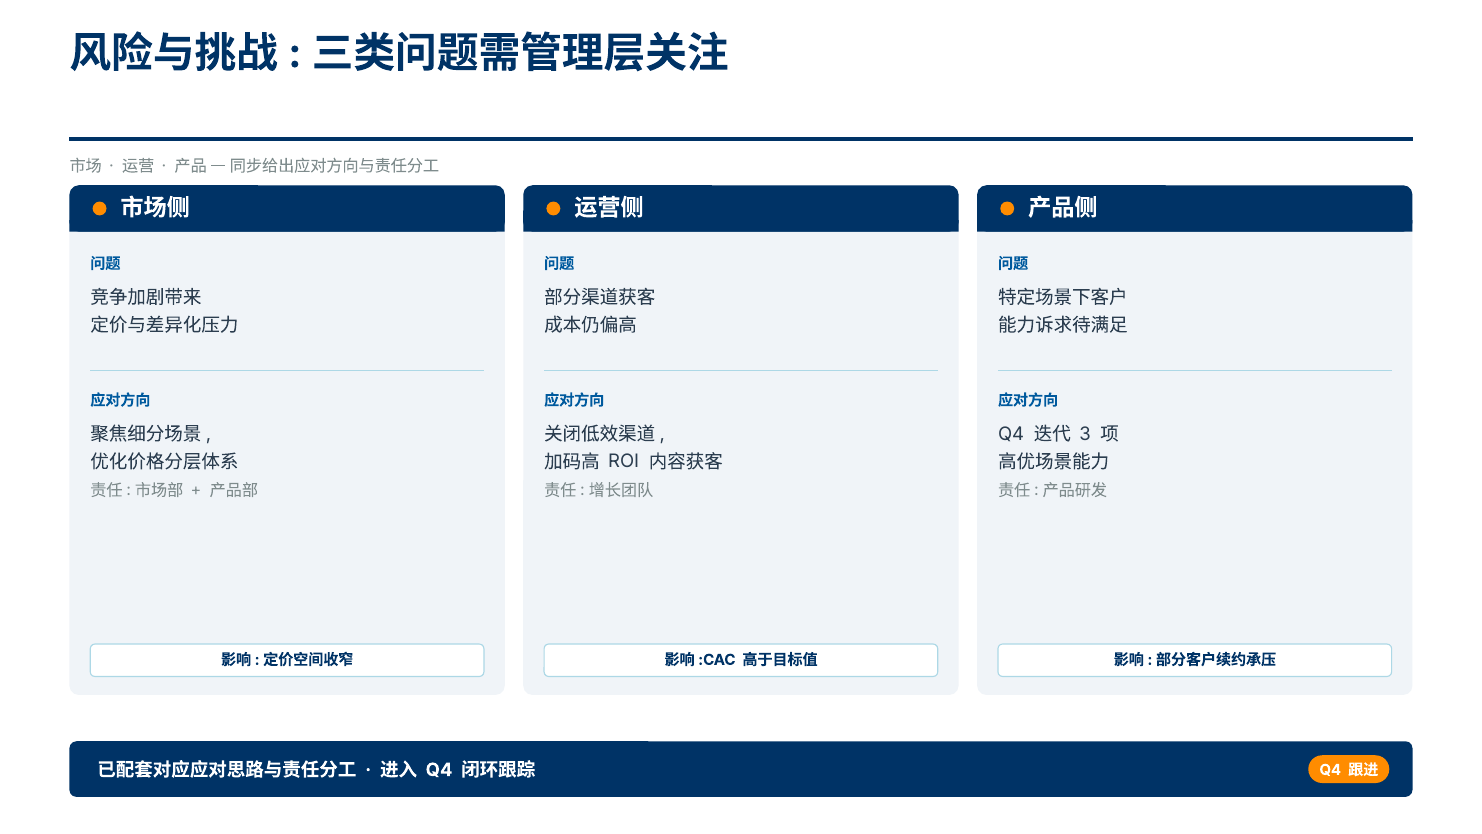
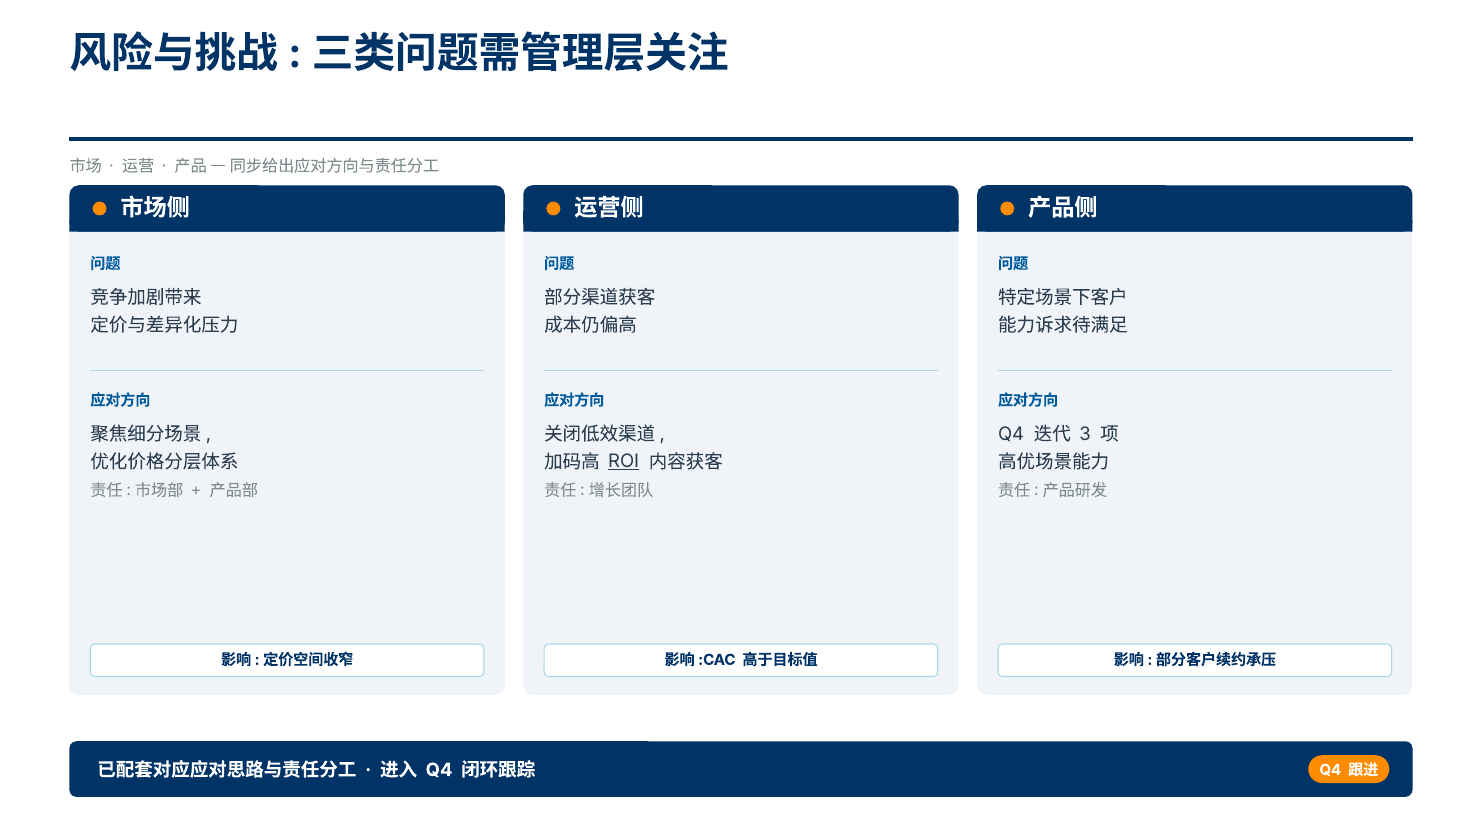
ROI underline: none -> present (624, 462)
